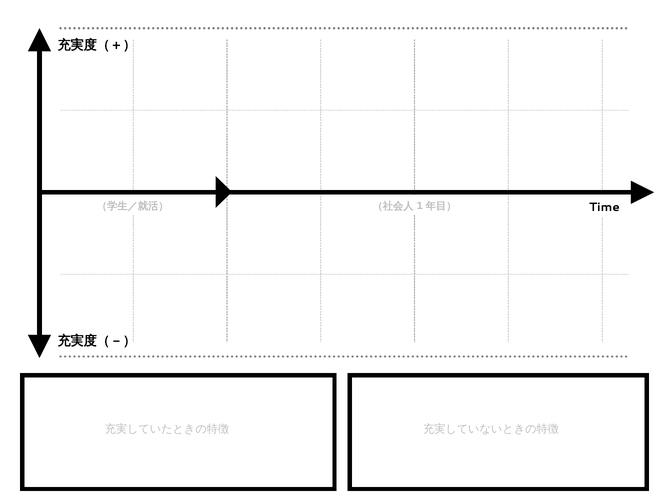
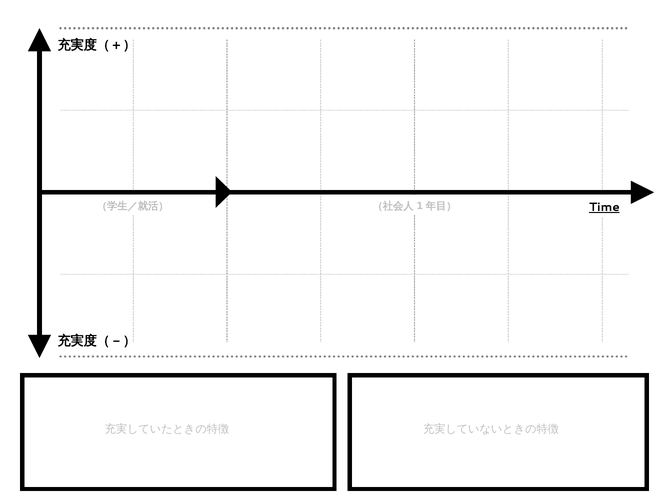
Time underline: none -> present (604, 207)
